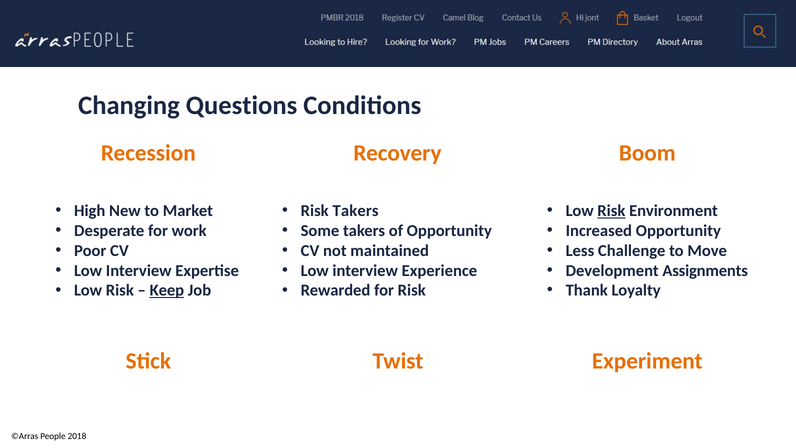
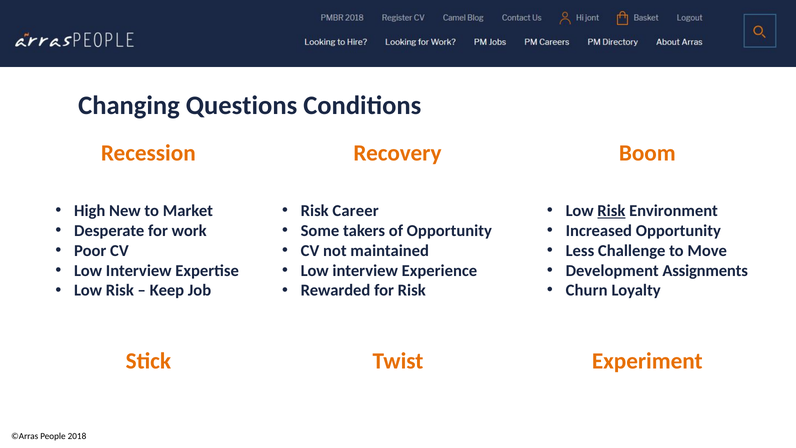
Risk Takers: Takers -> Career (356, 211)
Keep underline: present -> none (167, 290)
Thank: Thank -> Churn (587, 290)
